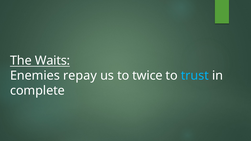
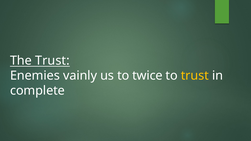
The Waits: Waits -> Trust (52, 61)
repay: repay -> vainly (80, 76)
trust colour: light blue -> yellow (195, 76)
